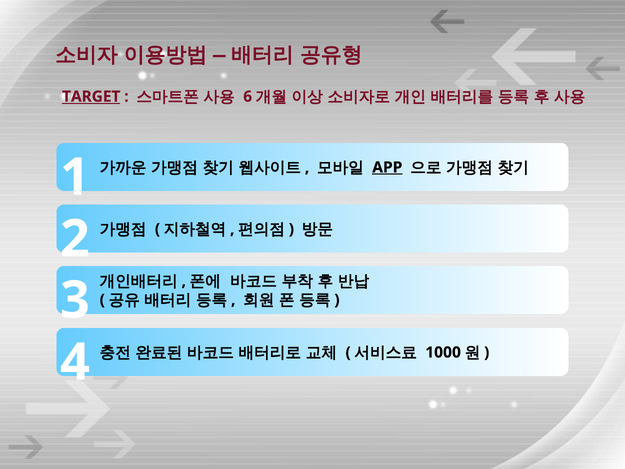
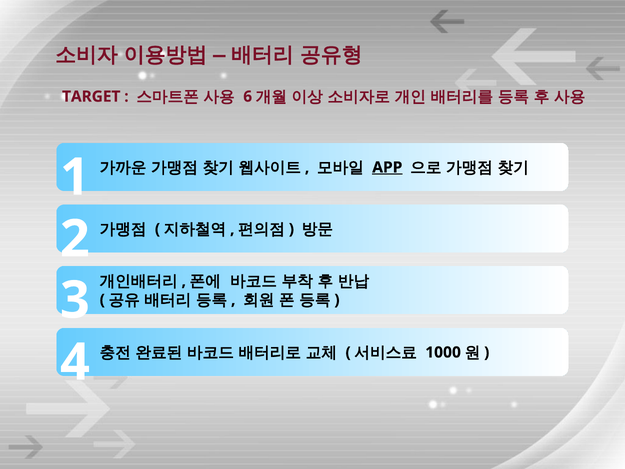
TARGET underline: present -> none (91, 97)
